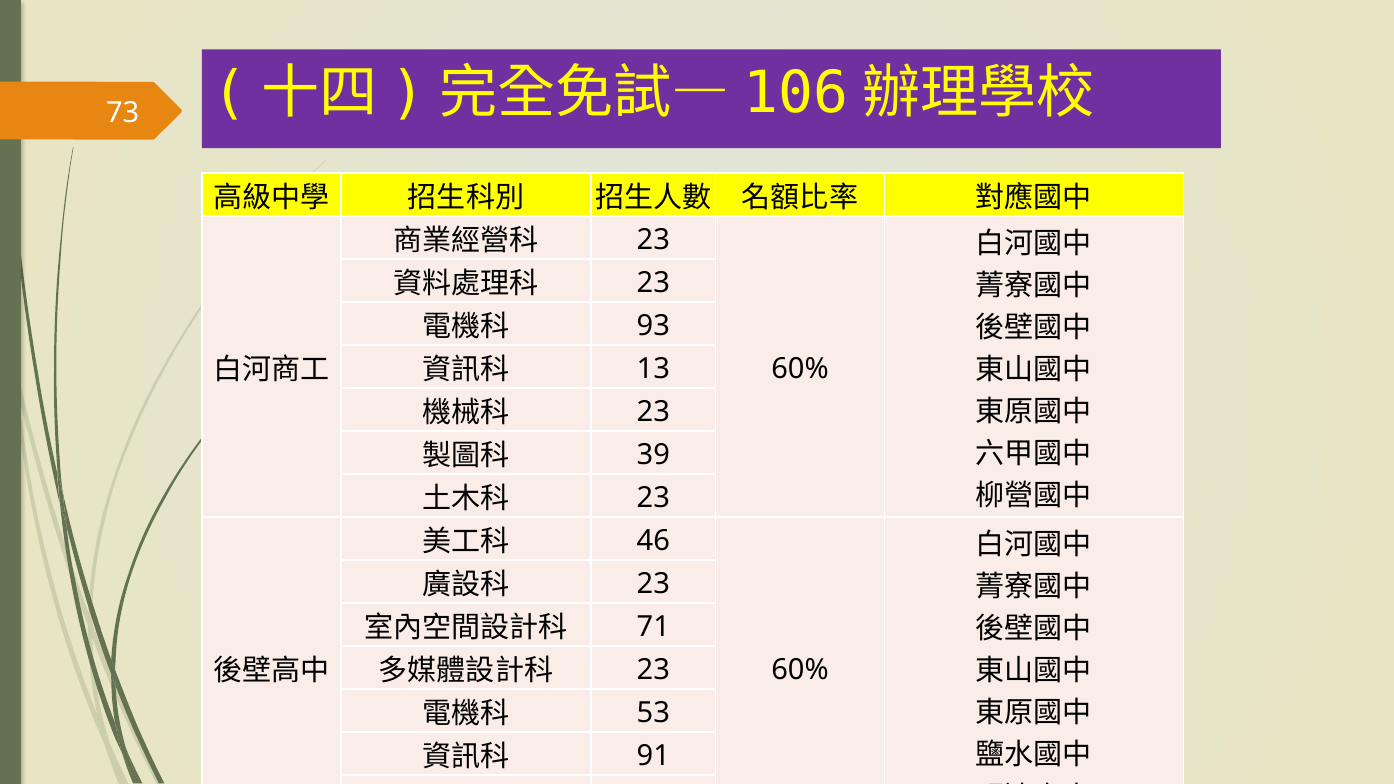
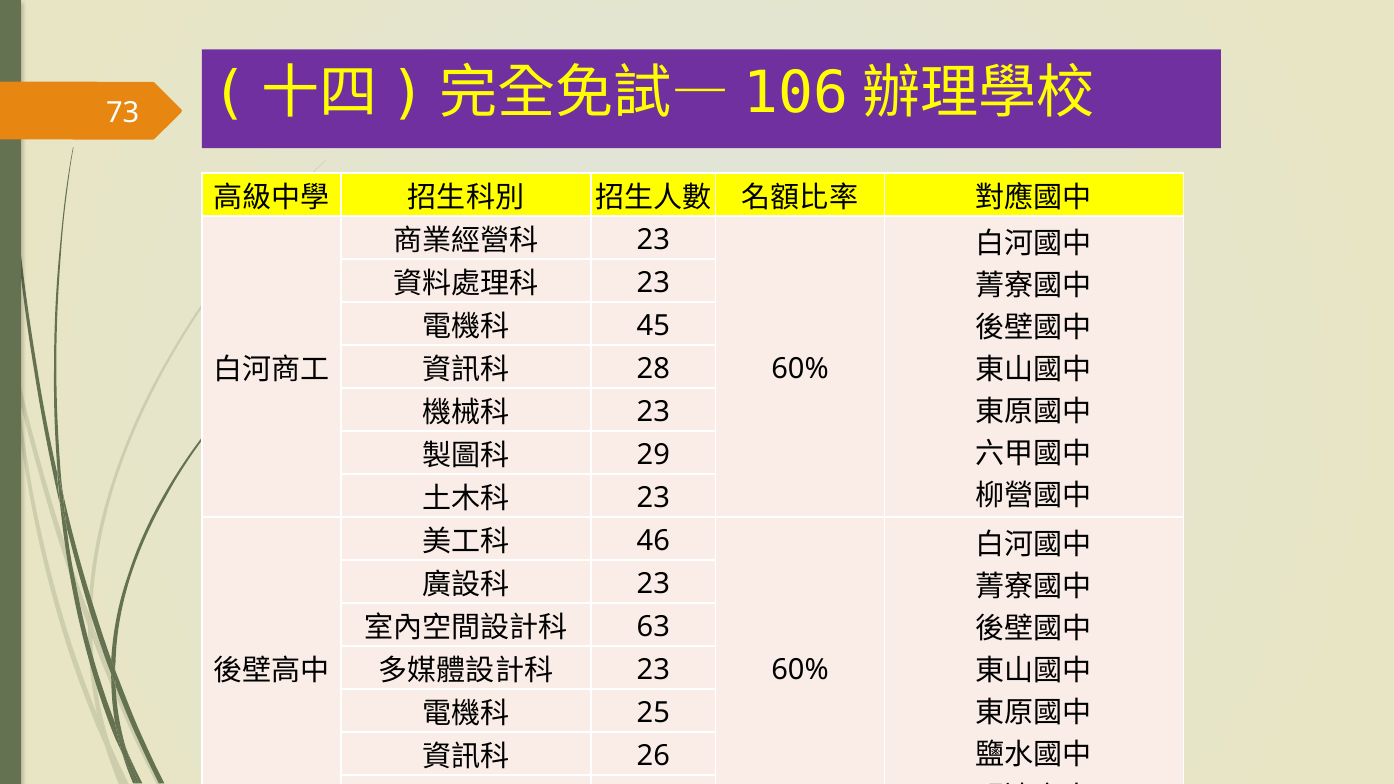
93: 93 -> 45 (653, 326)
13: 13 -> 28 (653, 369)
39: 39 -> 29 (653, 455)
71: 71 -> 63 (653, 627)
53: 53 -> 25 (653, 713)
91: 91 -> 26 (653, 756)
